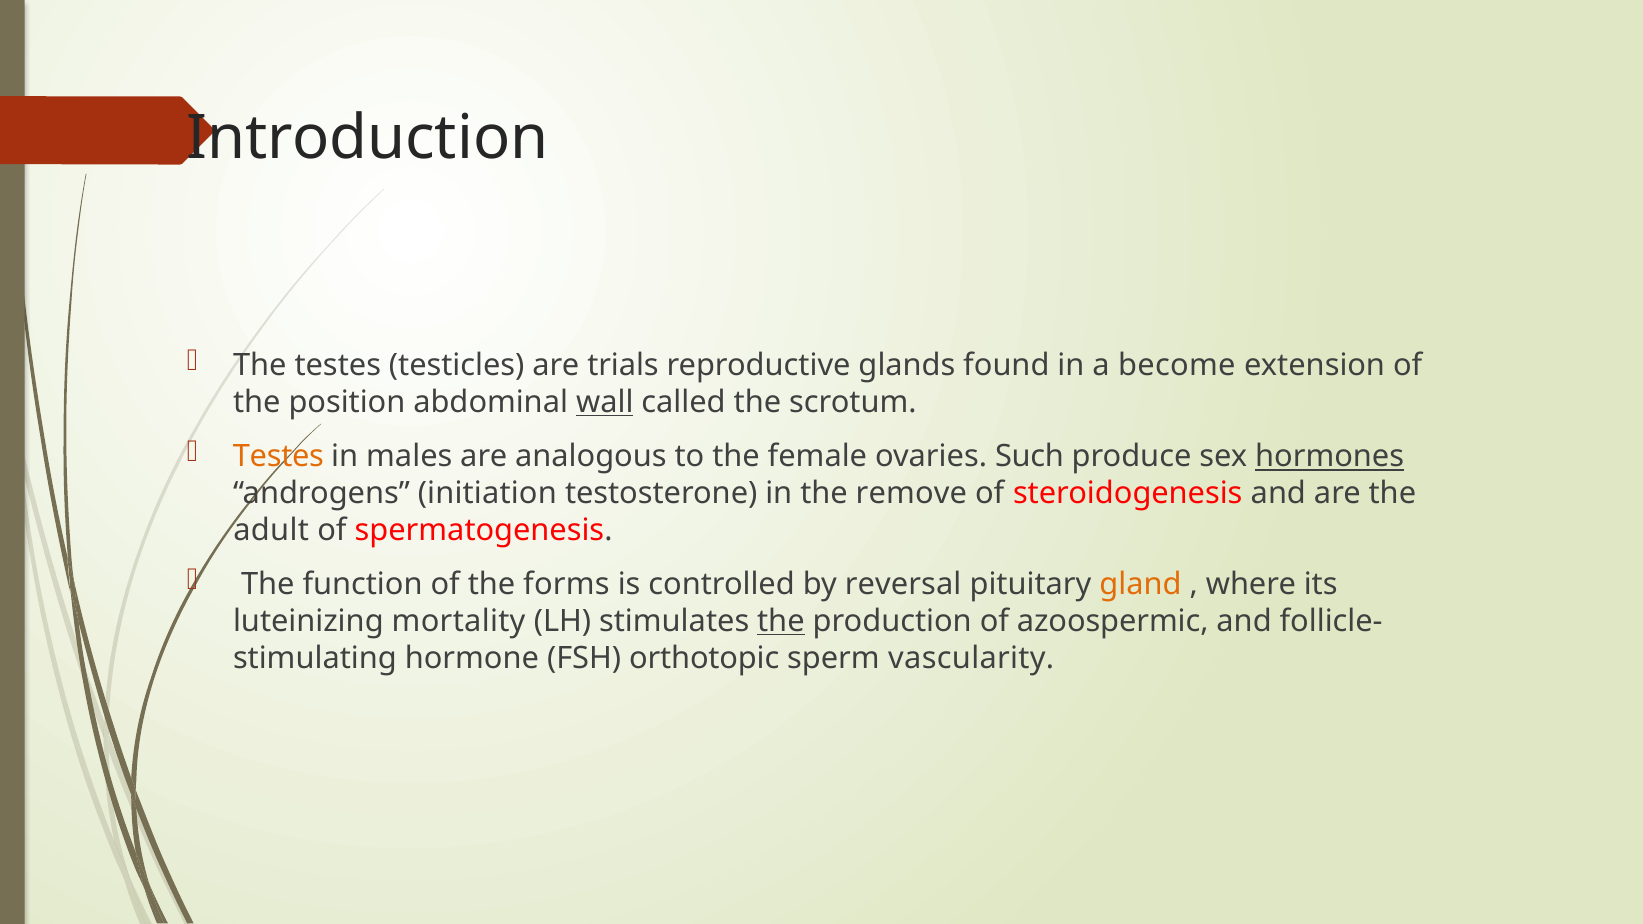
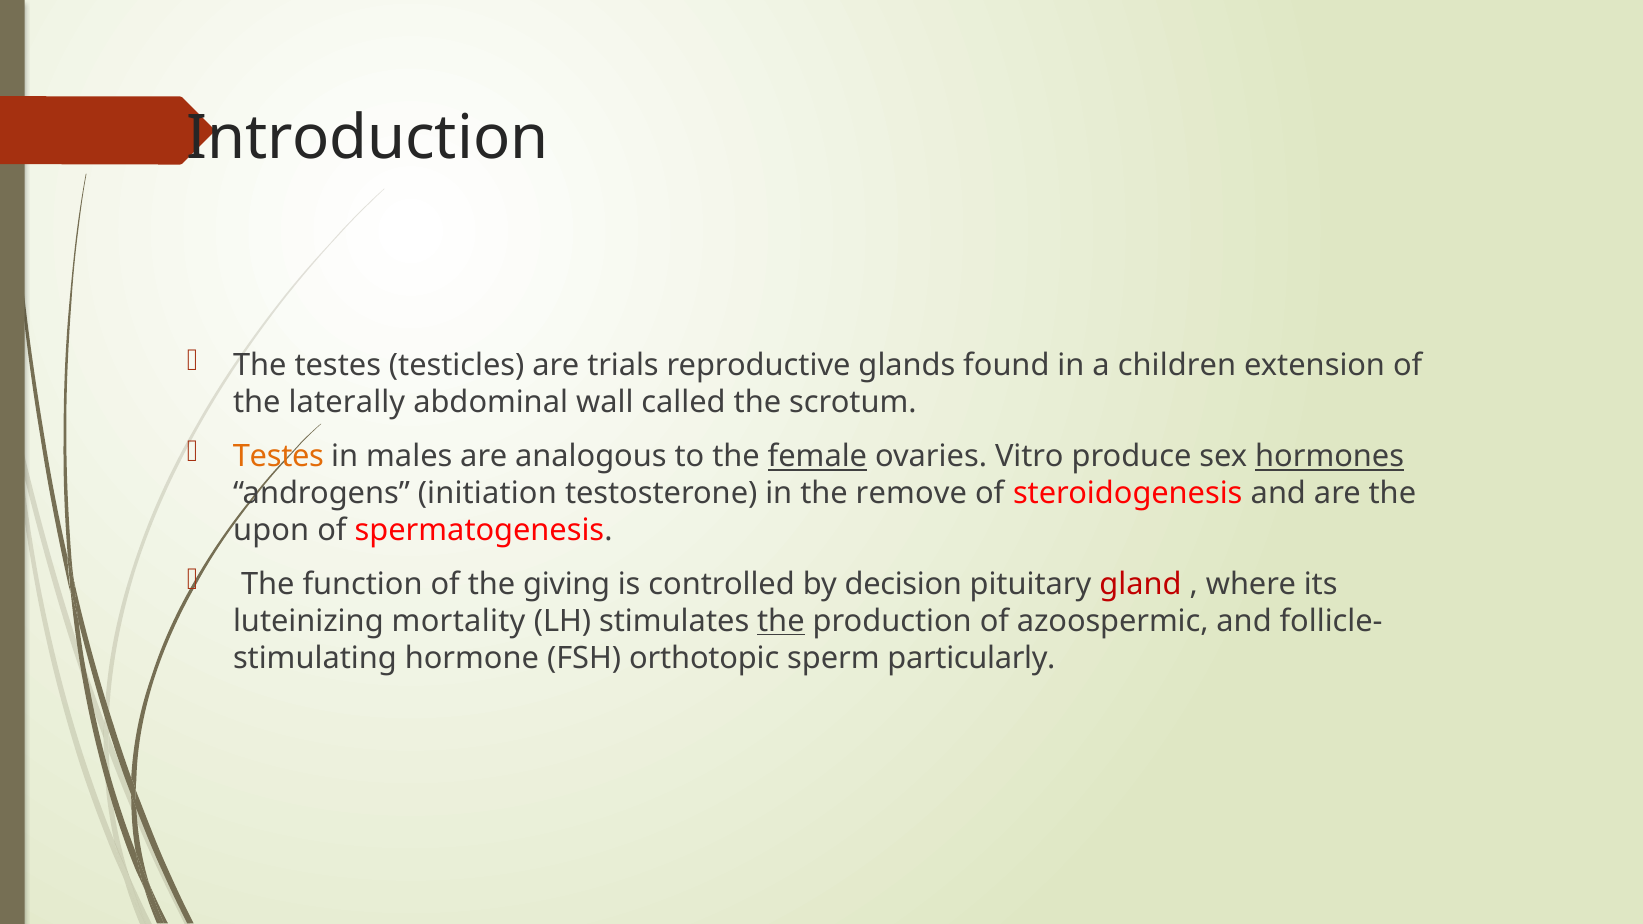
become: become -> children (1177, 365)
position: position -> laterally (347, 402)
wall underline: present -> none (605, 402)
female underline: none -> present (817, 456)
Such: Such -> Vitro (1029, 456)
adult: adult -> upon (271, 530)
forms: forms -> giving (567, 584)
reversal: reversal -> decision (903, 584)
gland colour: orange -> red (1140, 584)
vascularity: vascularity -> particularly (971, 658)
